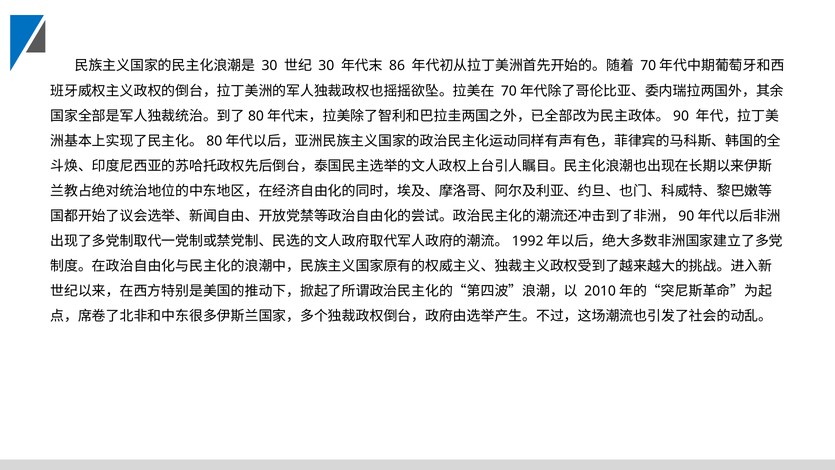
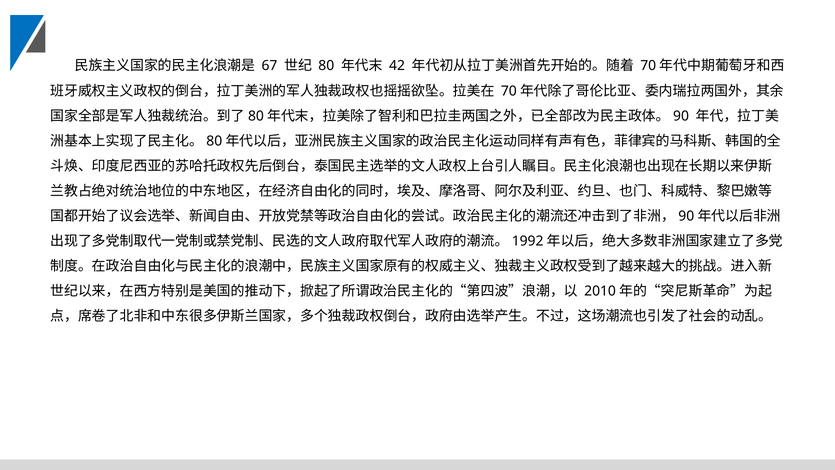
30: 30 -> 67 (269, 66)
30: 30 -> 80 (326, 66)
86: 86 -> 42 (397, 66)
